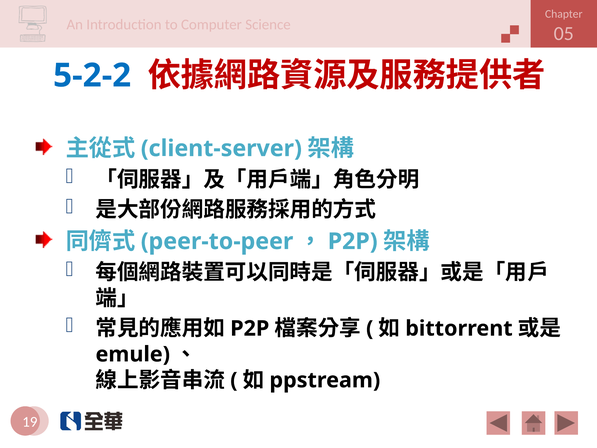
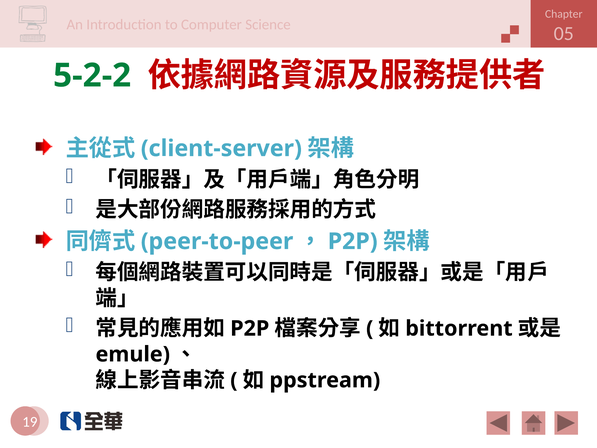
5-2-2 colour: blue -> green (92, 75)
